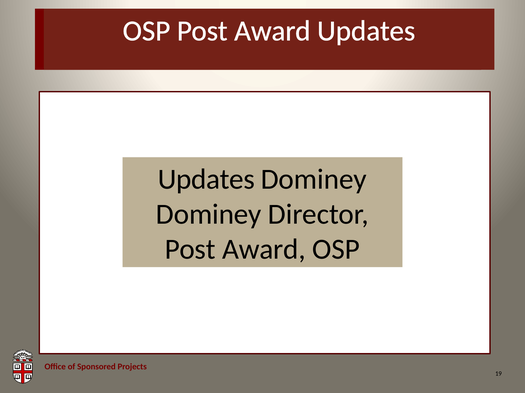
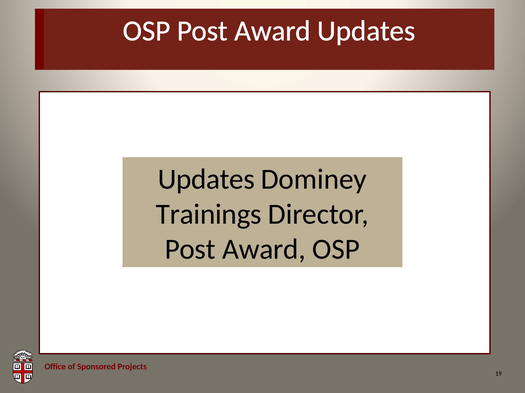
Dominey: Dominey -> Trainings (209, 215)
